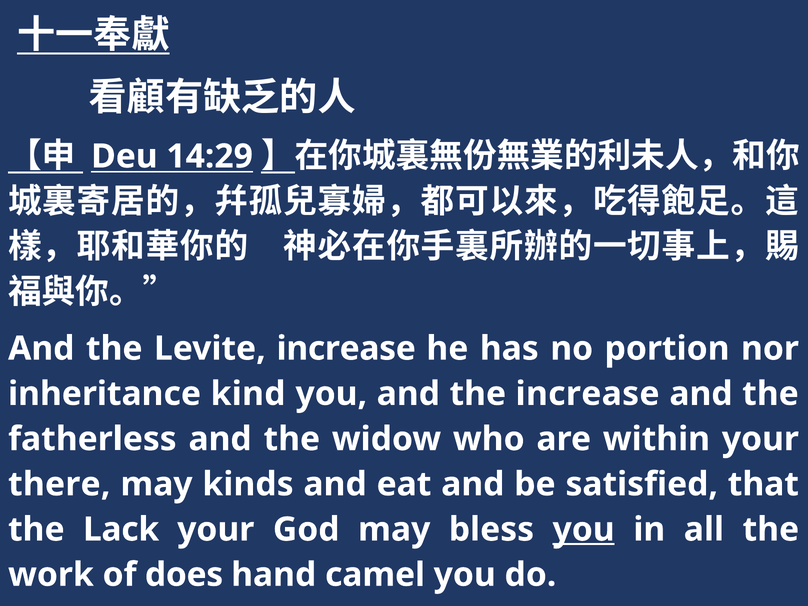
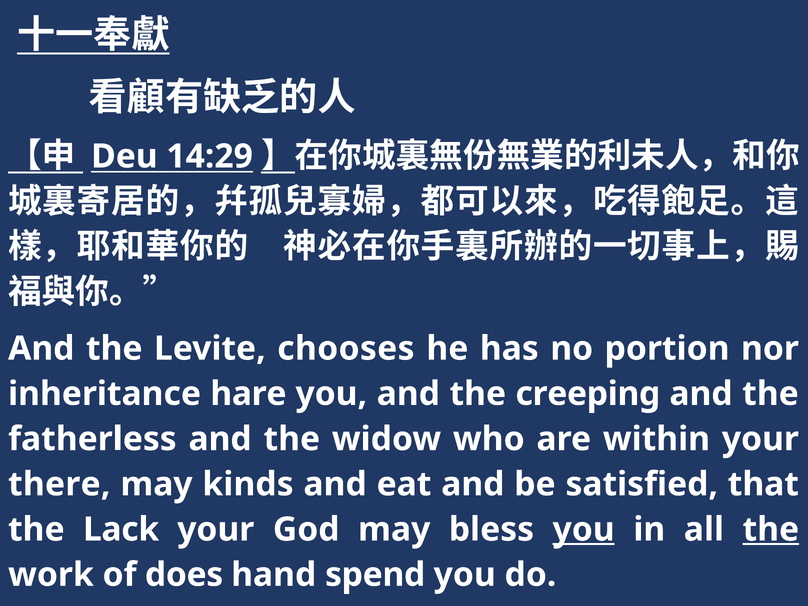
Levite increase: increase -> chooses (346, 349)
kind: kind -> hare (248, 394)
the increase: increase -> creeping (588, 394)
the underline: none -> present (771, 529)
camel: camel -> spend (375, 575)
